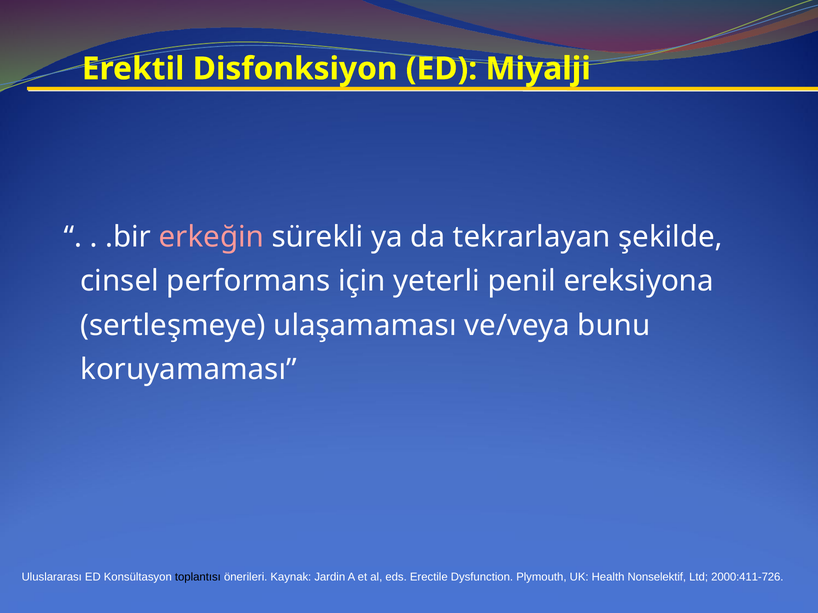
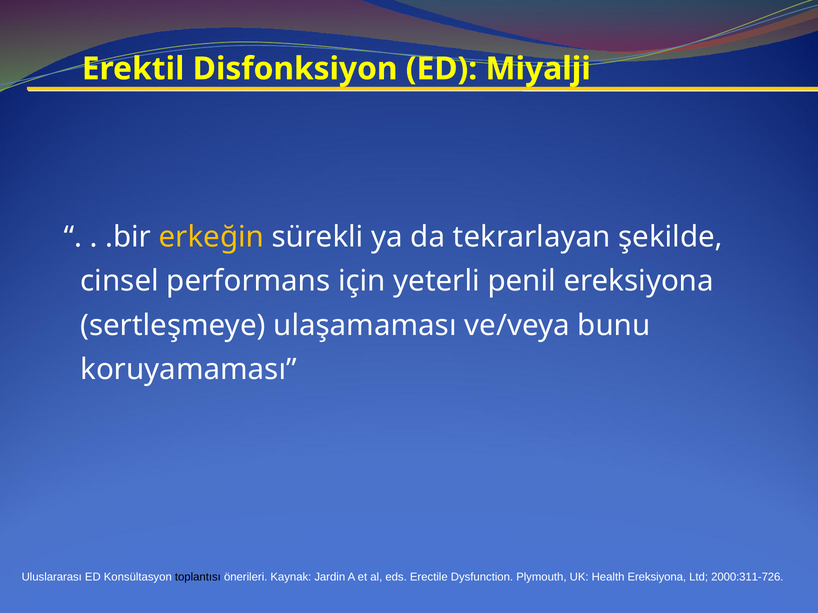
erkeğin colour: pink -> yellow (211, 237)
Health Nonselektif: Nonselektif -> Ereksiyona (657, 577)
2000:411-726: 2000:411-726 -> 2000:311-726 (747, 577)
